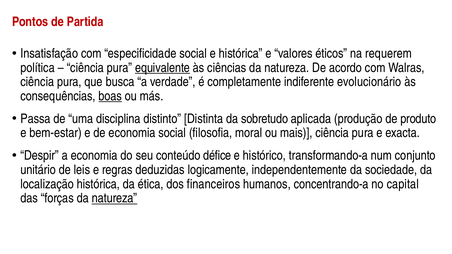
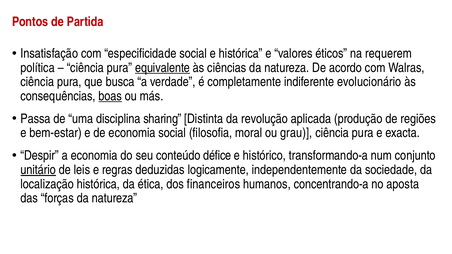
distinto: distinto -> sharing (162, 119)
sobretudo: sobretudo -> revolução (265, 119)
produto: produto -> regiões (418, 119)
mais: mais -> grau (296, 133)
unitário underline: none -> present (38, 170)
capital: capital -> aposta (403, 184)
natureza underline: present -> none (114, 198)
